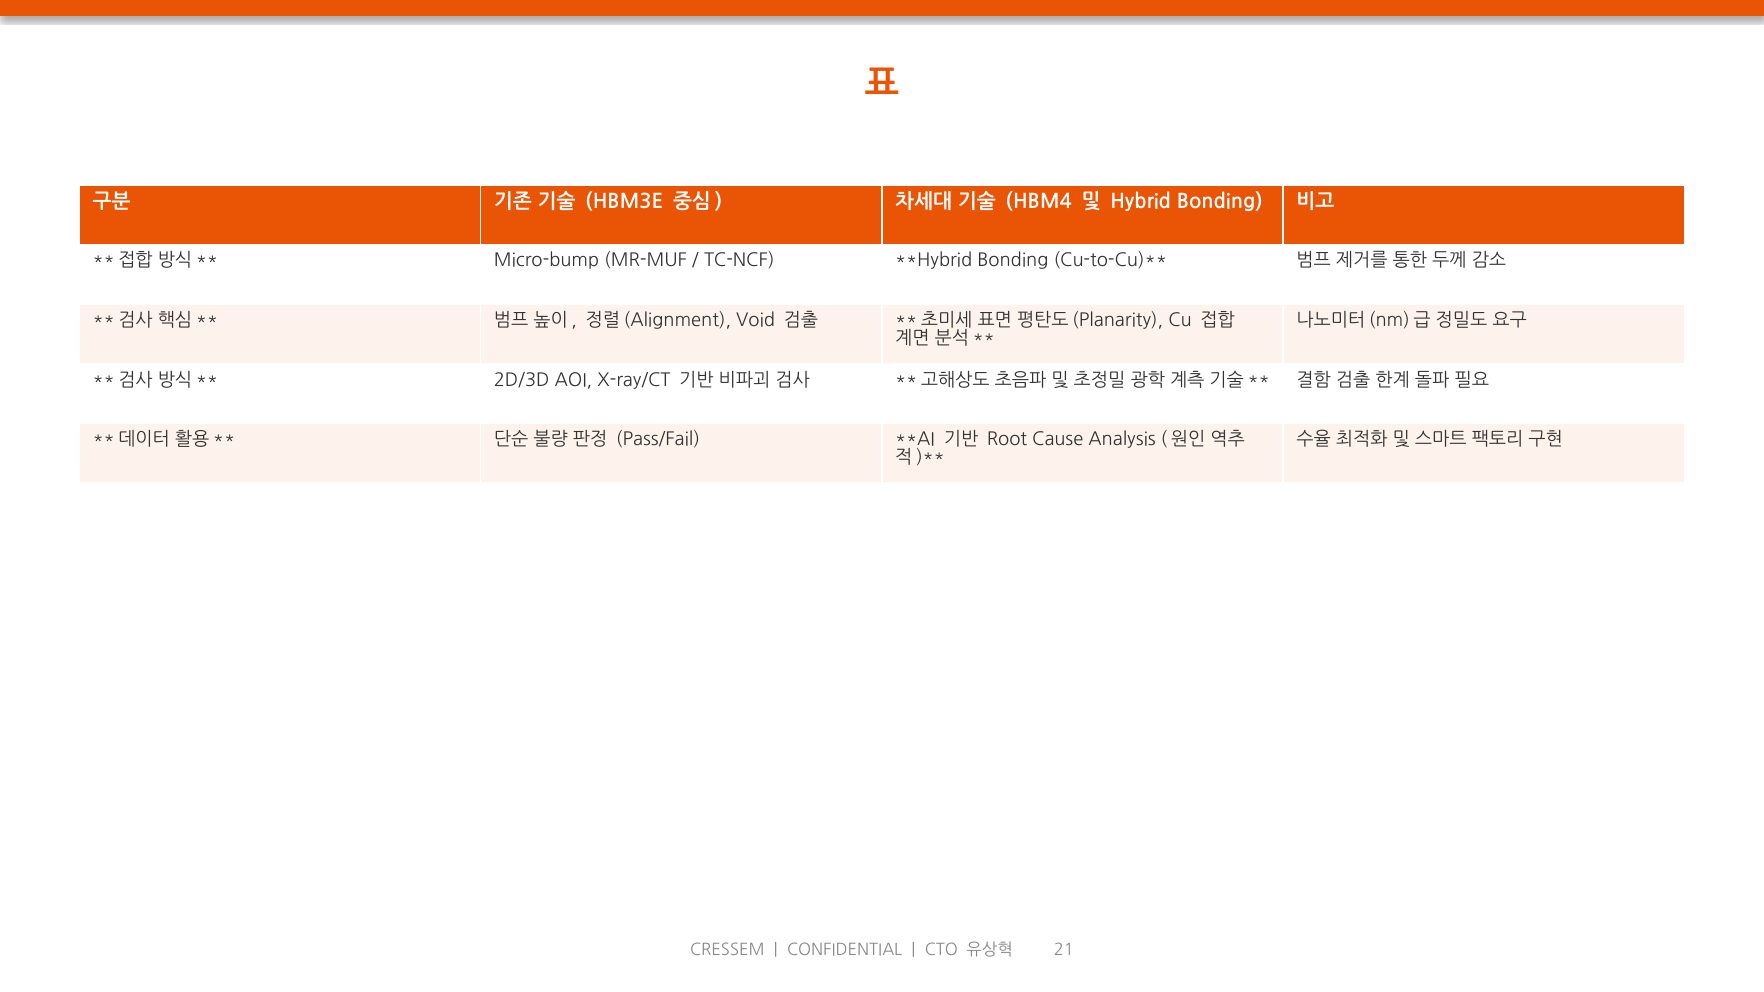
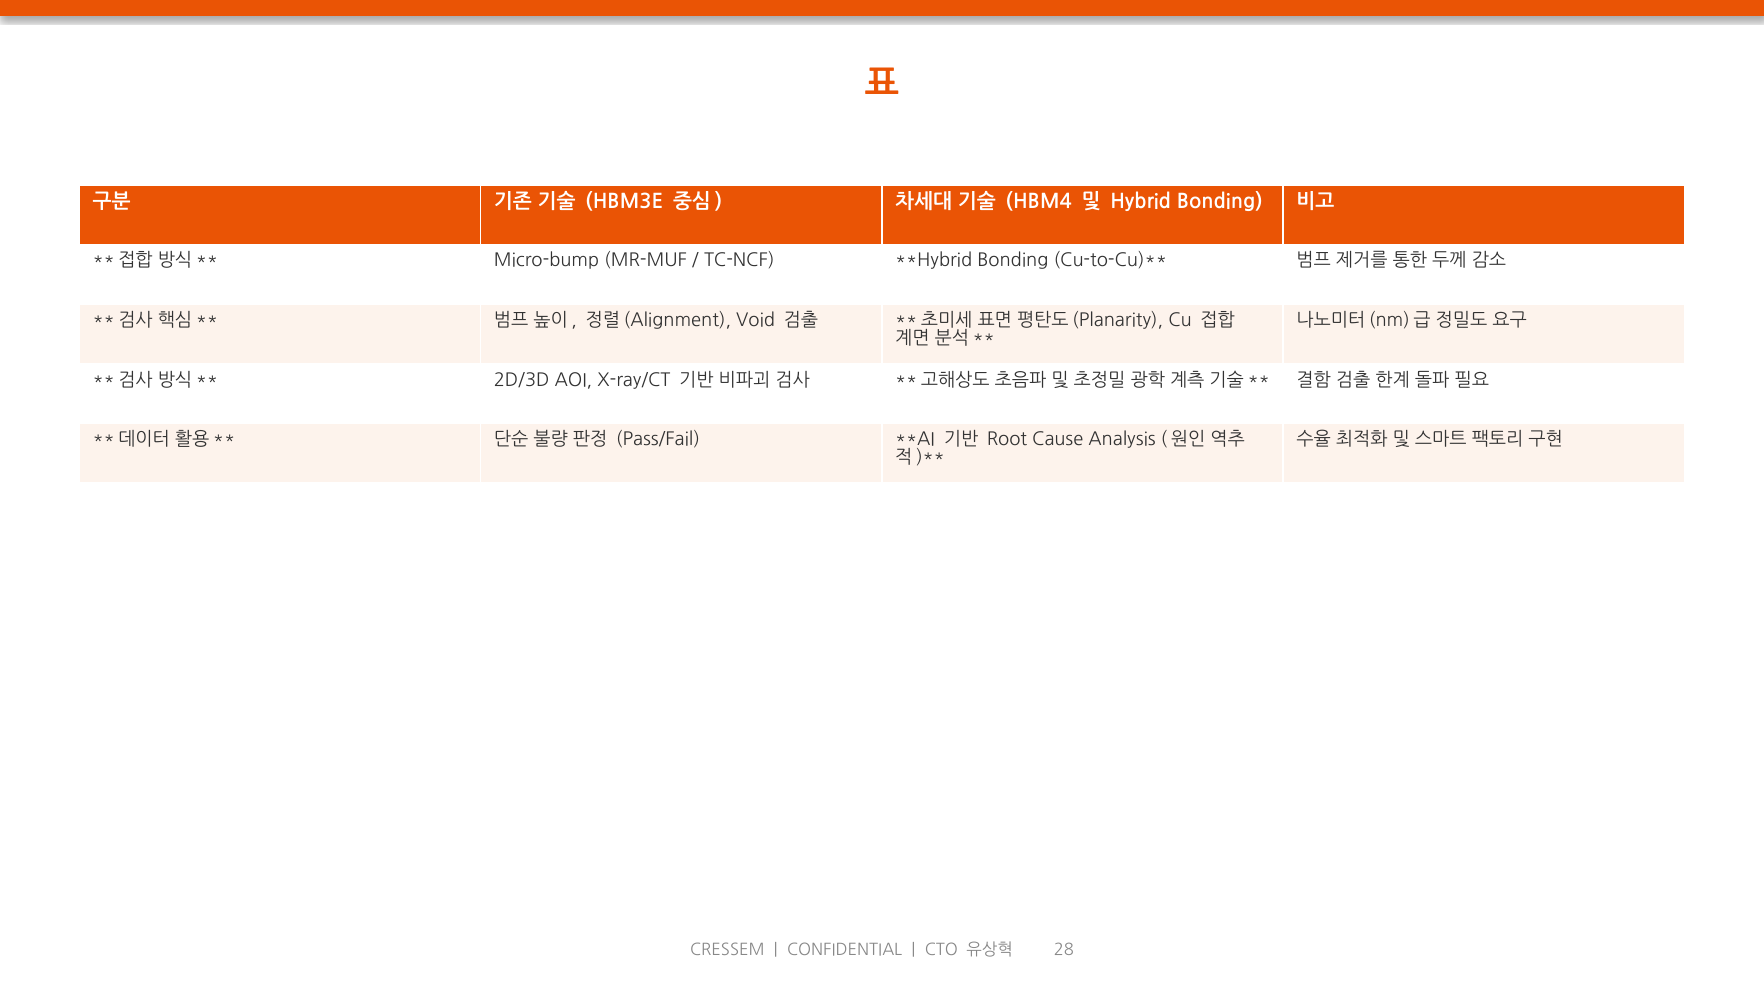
21: 21 -> 28 (1064, 950)
